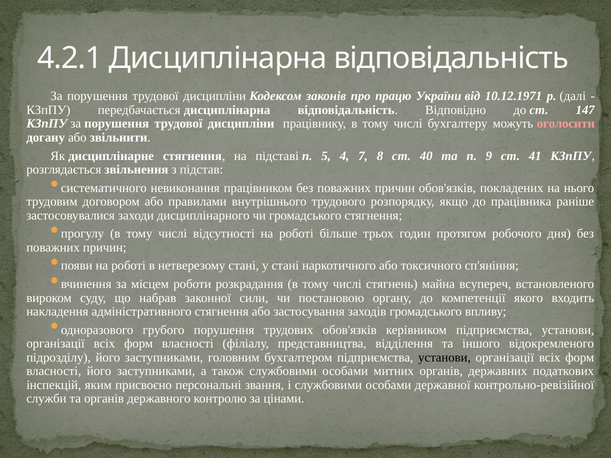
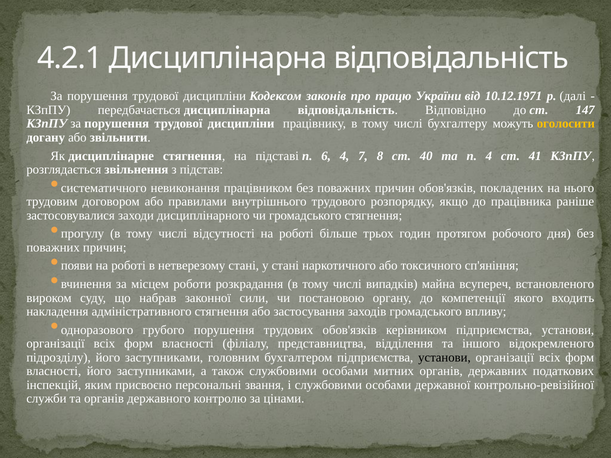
оголосити colour: pink -> yellow (566, 124)
5: 5 -> 6 (326, 156)
п 9: 9 -> 4 (489, 156)
стягнень: стягнень -> випадків (392, 284)
